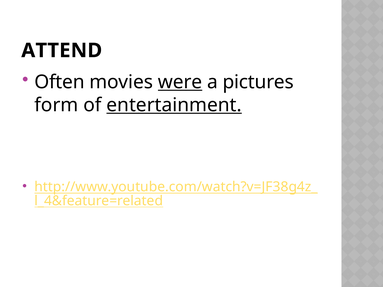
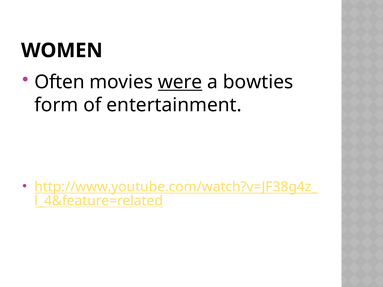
ATTEND: ATTEND -> WOMEN (62, 51)
pictures: pictures -> bowties (258, 82)
entertainment underline: present -> none (174, 105)
